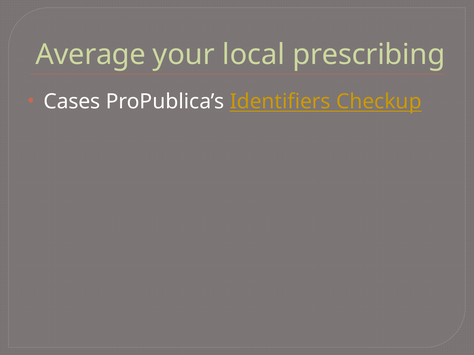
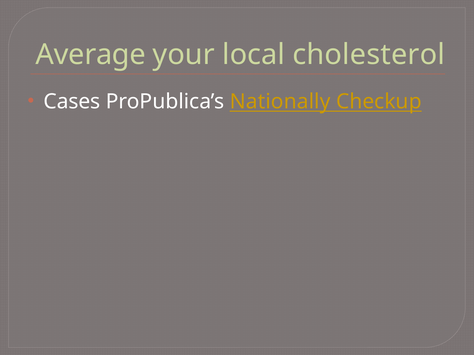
prescribing: prescribing -> cholesterol (369, 55)
Identifiers: Identifiers -> Nationally (280, 102)
